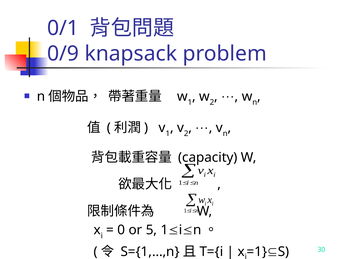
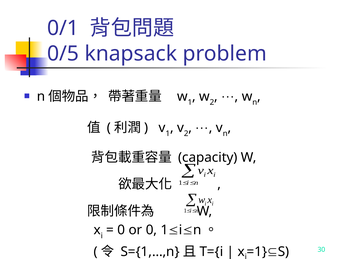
0/9: 0/9 -> 0/5 (63, 54)
or 5: 5 -> 0 (151, 230)
